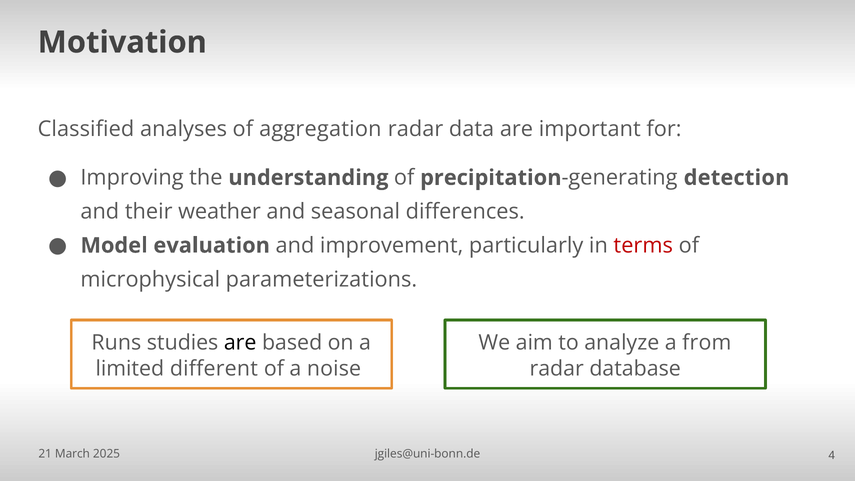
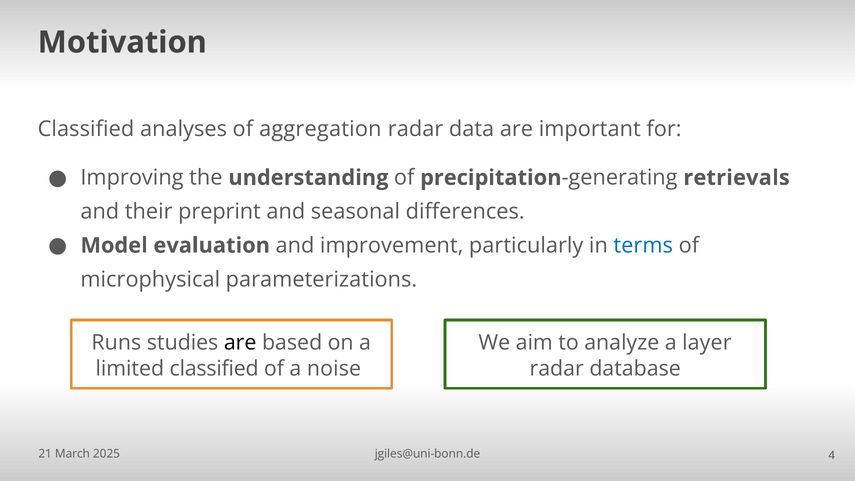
detection: detection -> retrievals (737, 178)
weather: weather -> preprint (220, 212)
terms colour: red -> blue (643, 245)
from: from -> layer (707, 343)
limited different: different -> classified (214, 369)
